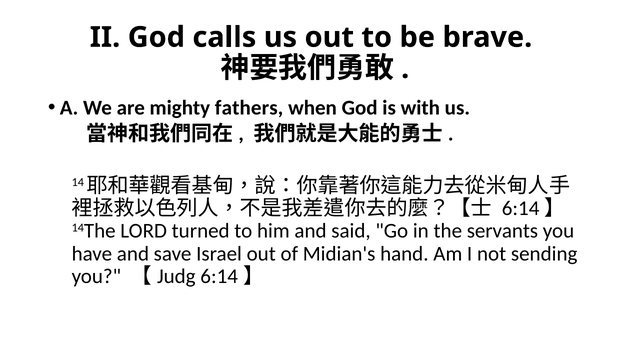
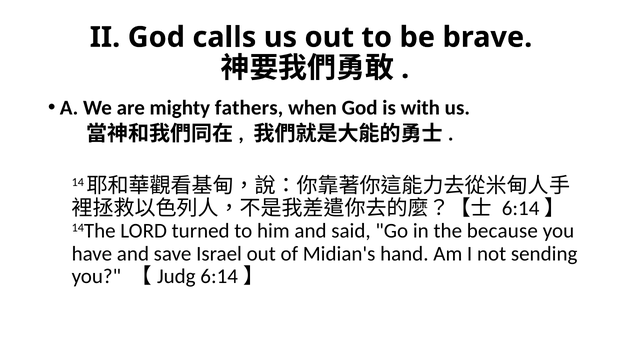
servants: servants -> because (502, 231)
